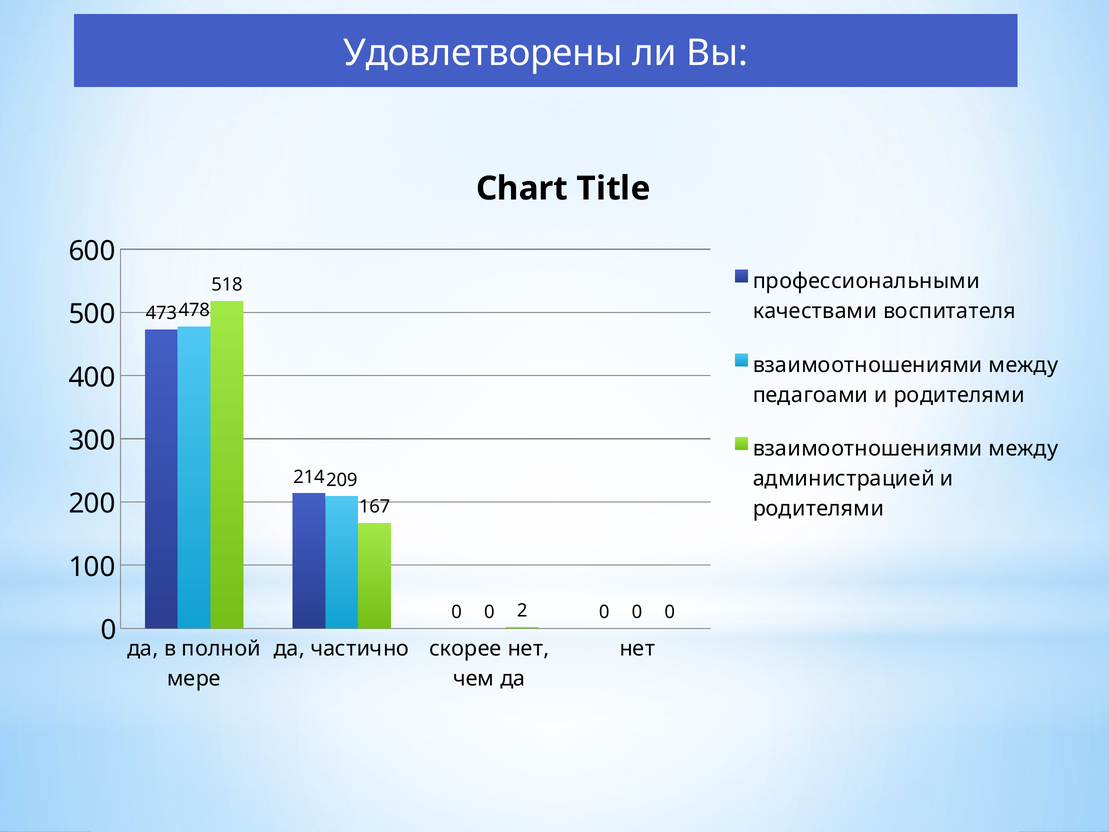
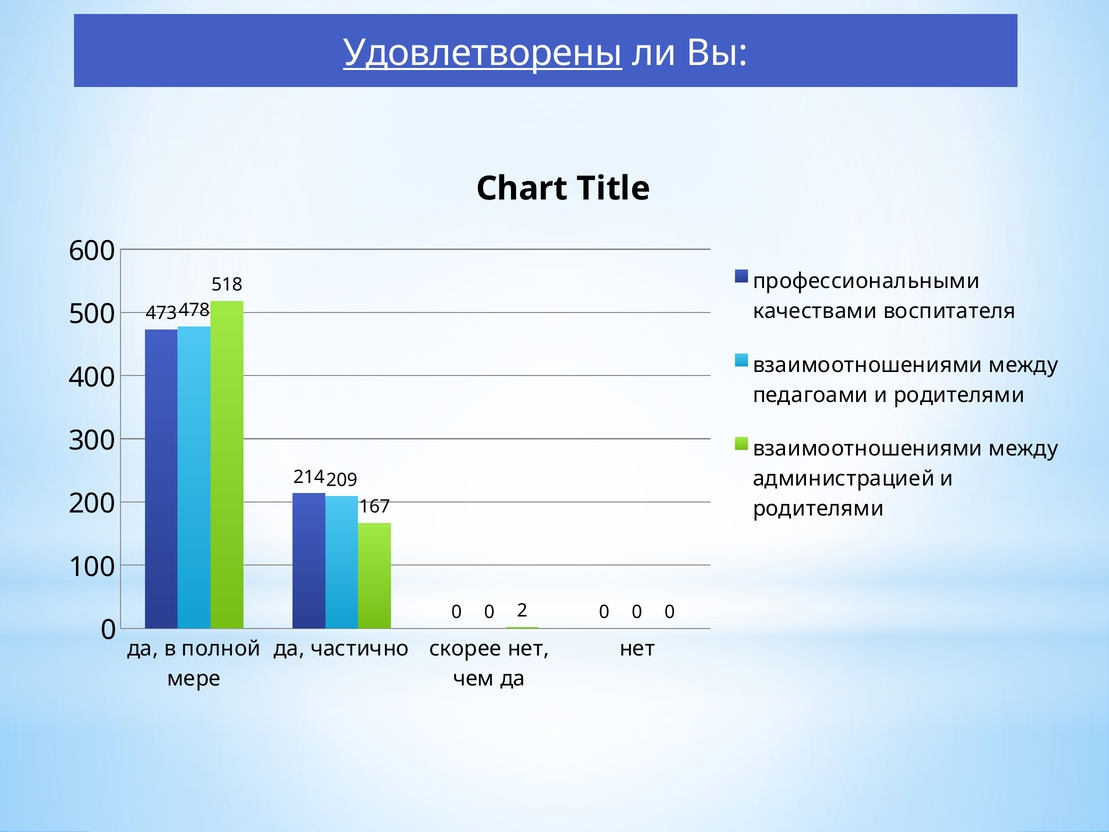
Удовлетворены underline: none -> present (483, 53)
